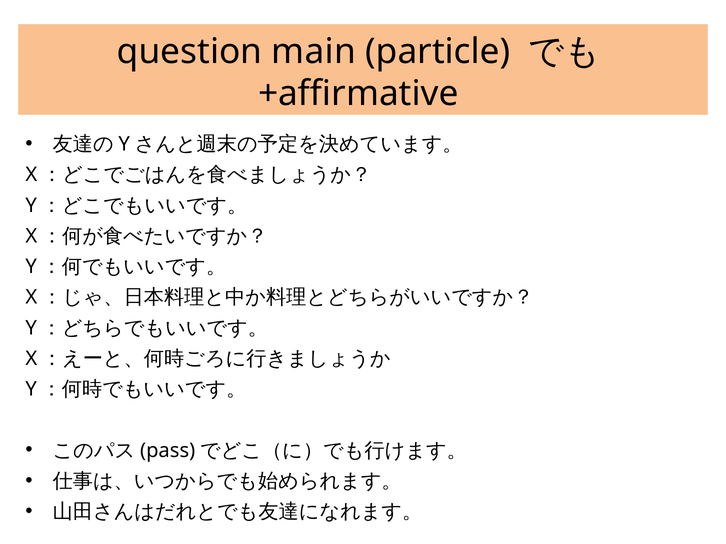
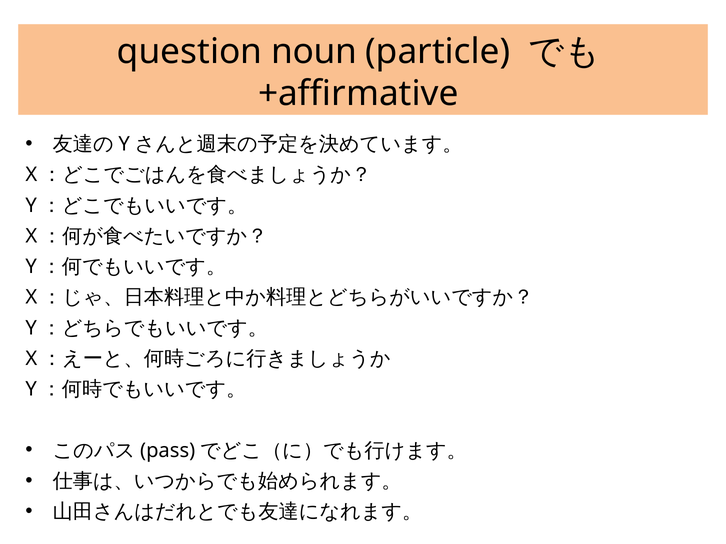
main: main -> noun (314, 51)
